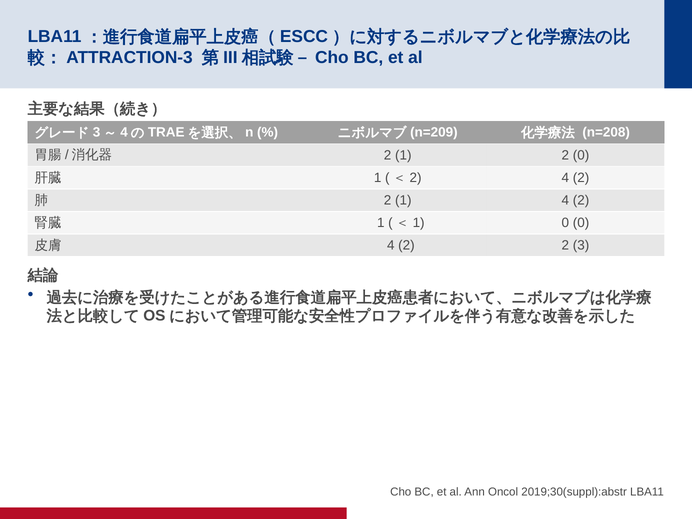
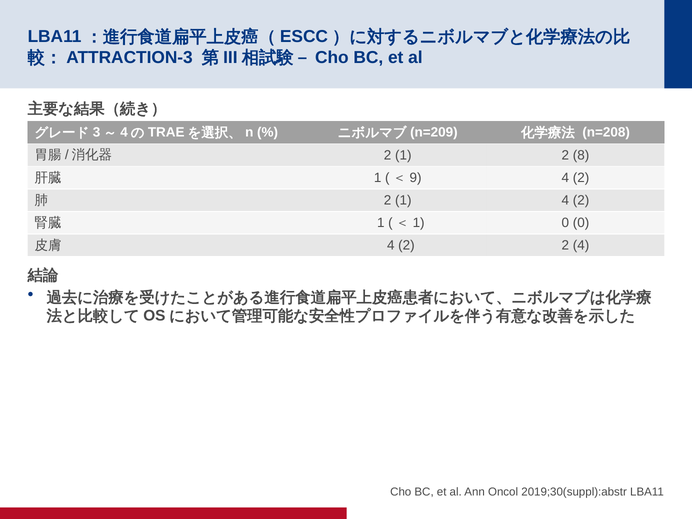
2 0: 0 -> 8 (581, 155)
2: 2 -> 9 (416, 178)
2 3: 3 -> 4 (581, 245)
